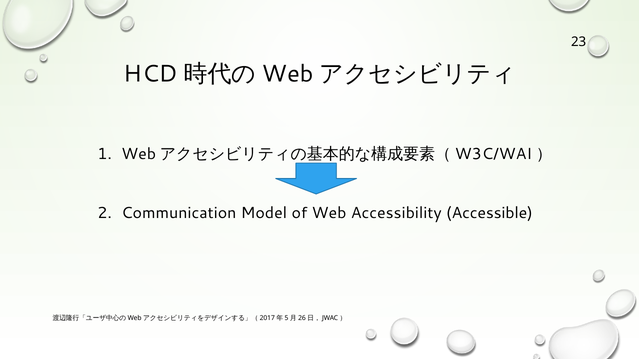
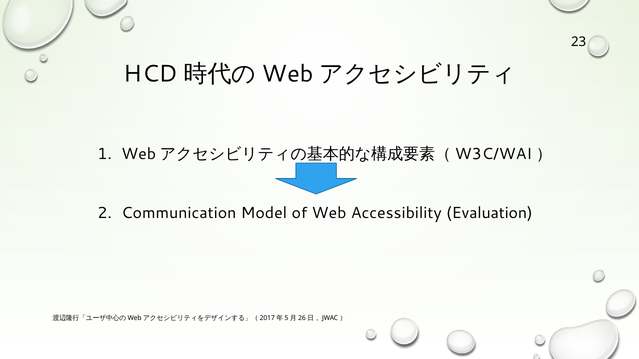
Accessible: Accessible -> Evaluation (489, 213)
